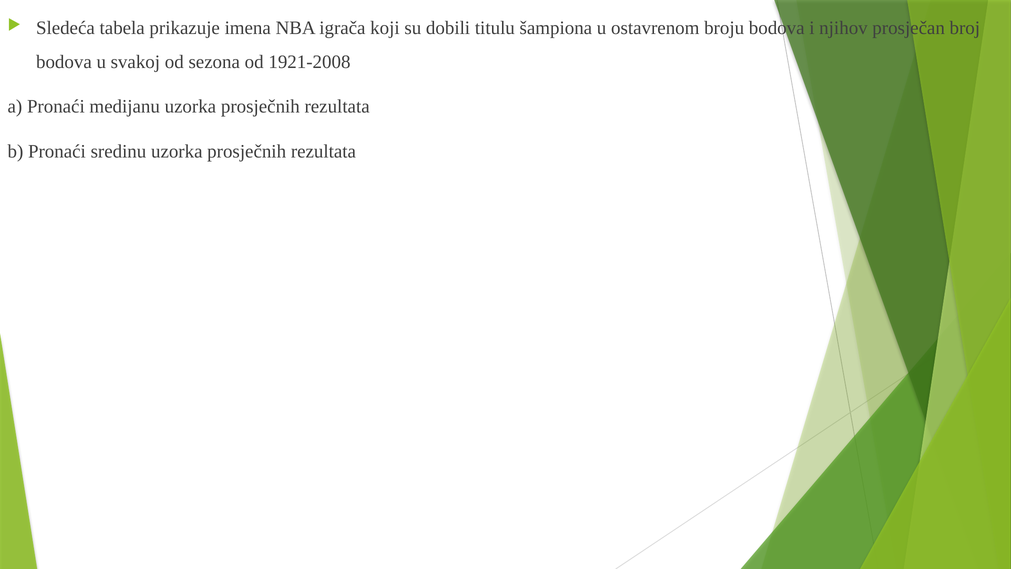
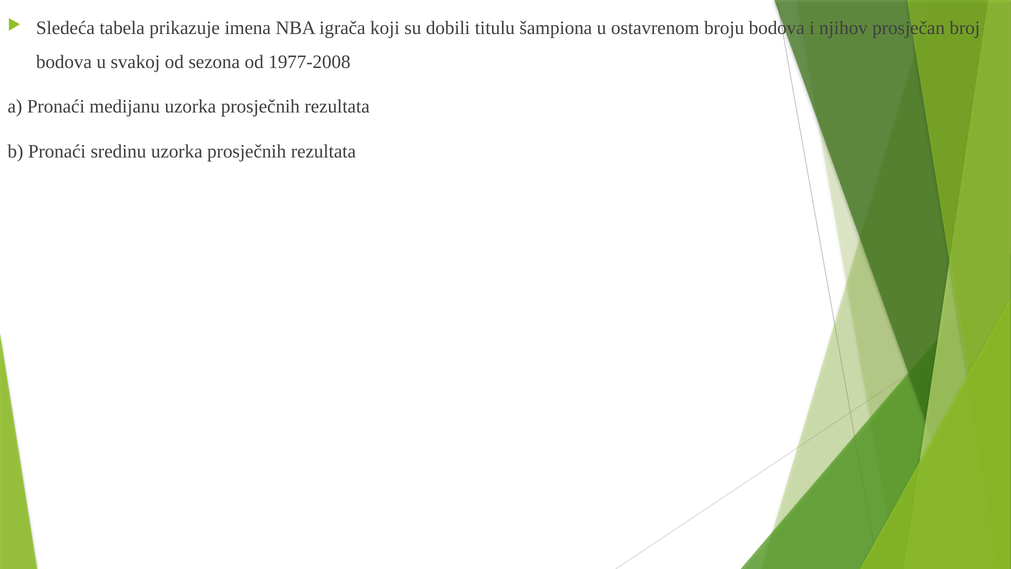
1921-2008: 1921-2008 -> 1977-2008 (309, 62)
